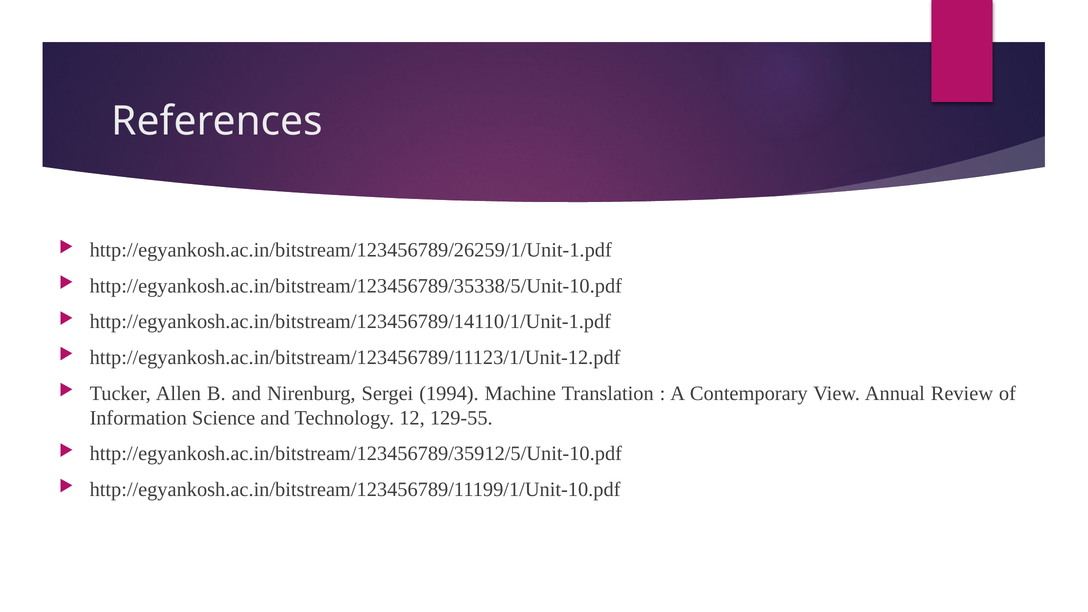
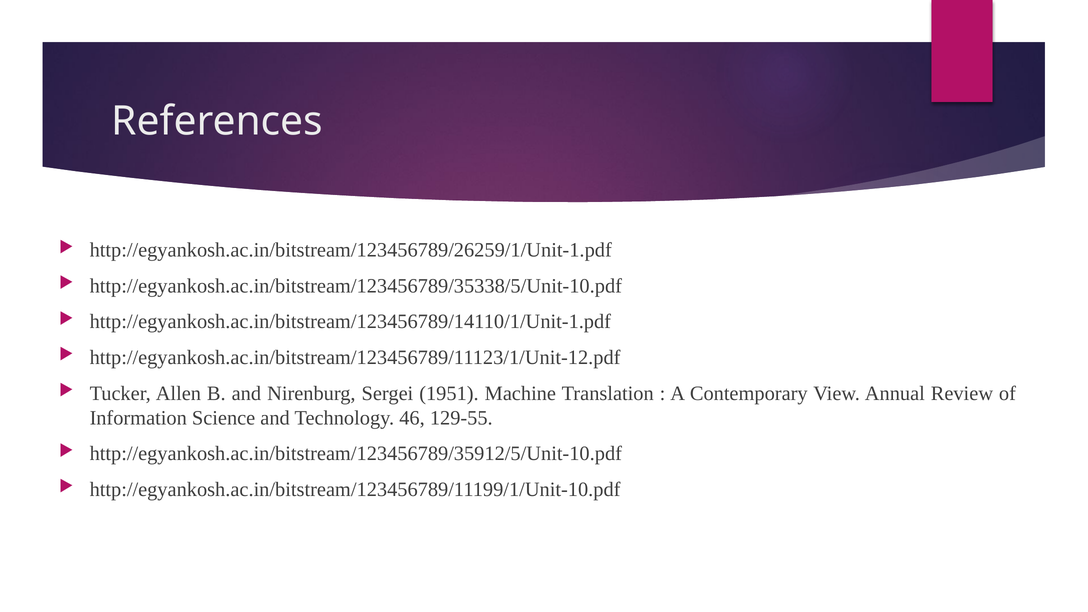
1994: 1994 -> 1951 (449, 393)
12: 12 -> 46 (412, 418)
